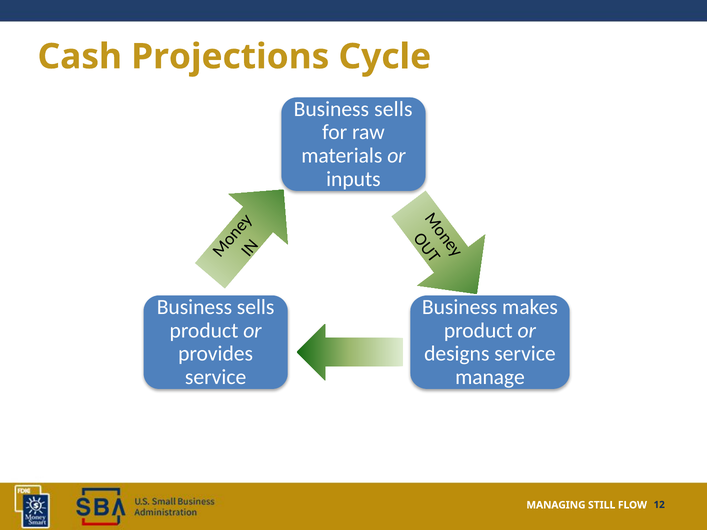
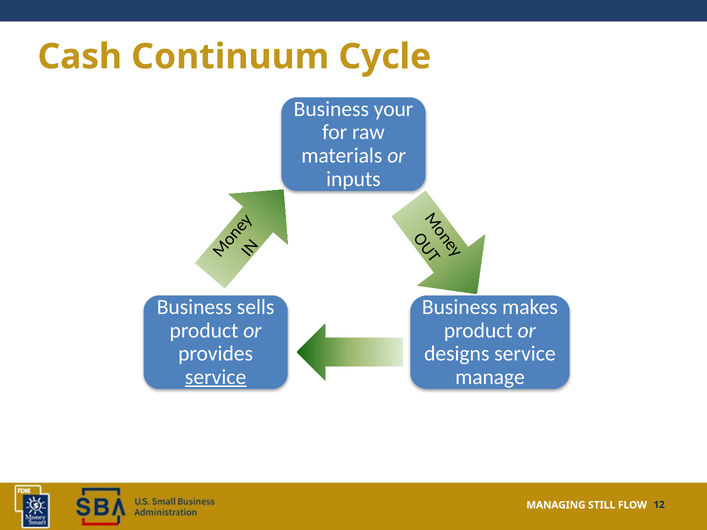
Projections: Projections -> Continuum (230, 57)
sells: sells -> your (394, 109)
service underline: none -> present (216, 377)
